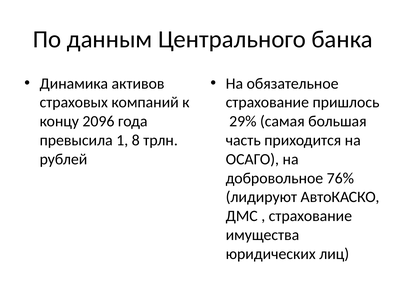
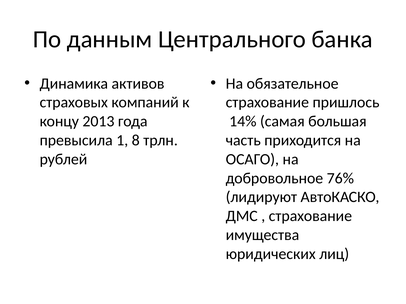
2096: 2096 -> 2013 (98, 122)
29%: 29% -> 14% (243, 122)
